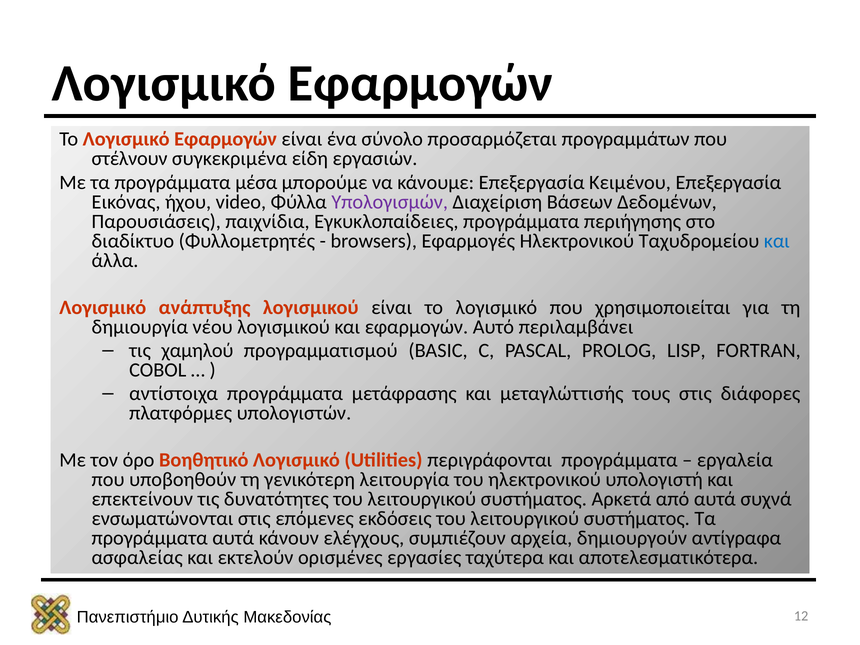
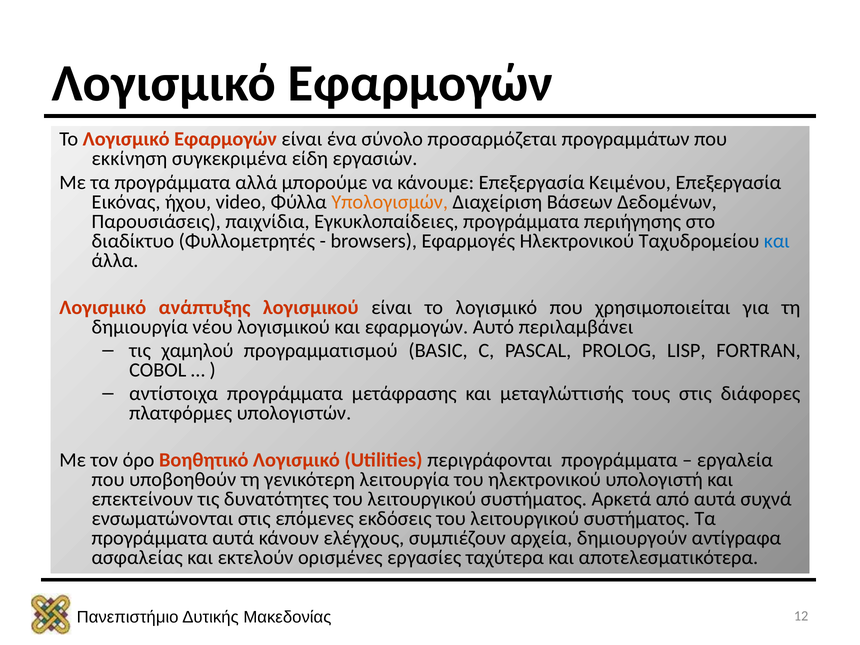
στέλνουν: στέλνουν -> εκκίνηση (129, 159)
μέσα: μέσα -> αλλά (256, 182)
Υπολογισμών colour: purple -> orange (390, 202)
